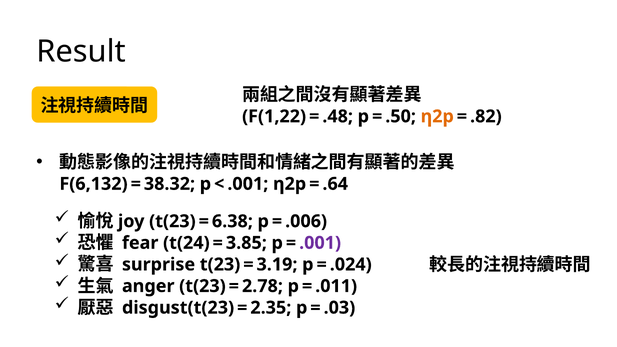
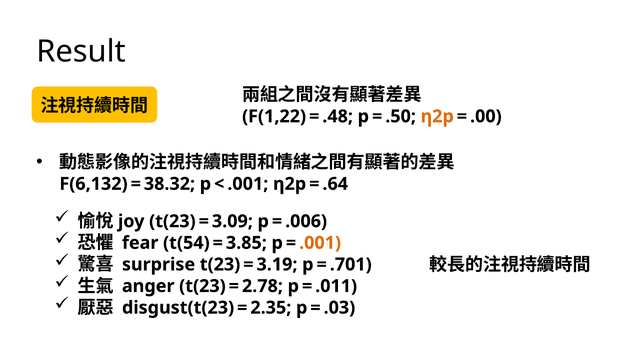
.82: .82 -> .00 (486, 116)
6.38: 6.38 -> 3.09 (232, 221)
t(24: t(24 -> t(54 (186, 243)
.001 colour: purple -> orange (320, 243)
.024: .024 -> .701 (351, 265)
